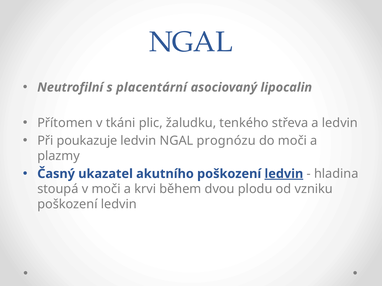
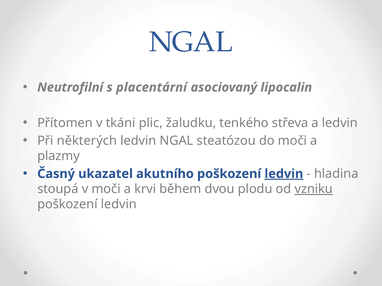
poukazuje: poukazuje -> některých (87, 141)
prognózu: prognózu -> steatózou (226, 141)
vzniku underline: none -> present (314, 189)
